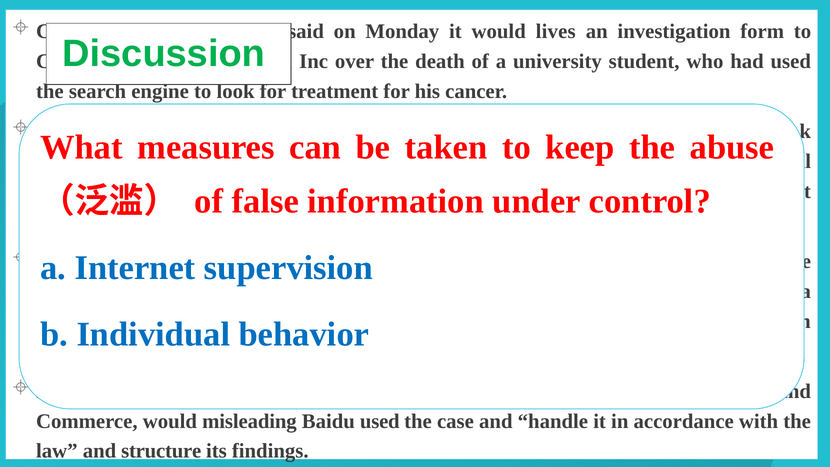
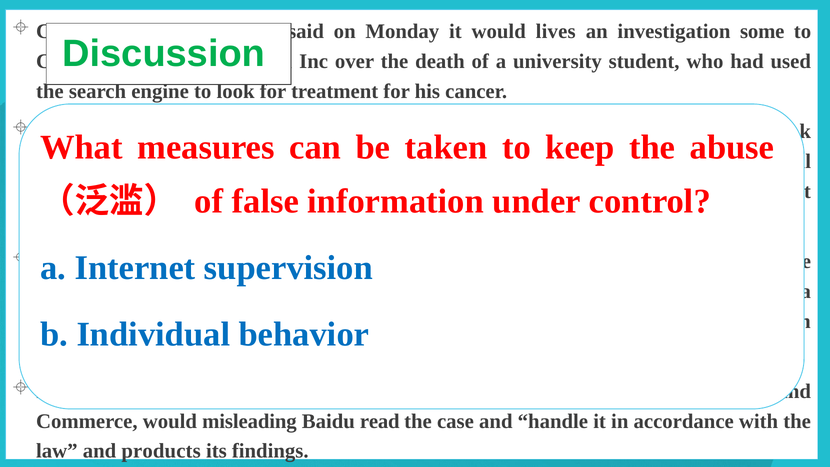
investigation form: form -> some (762, 31)
Baidu used: used -> read (380, 421)
structure: structure -> products (161, 451)
